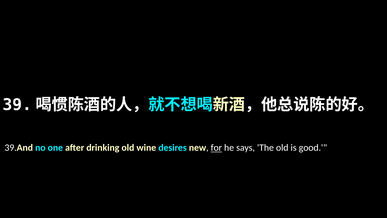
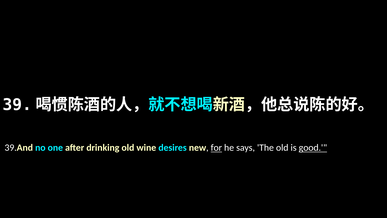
good underline: none -> present (313, 148)
